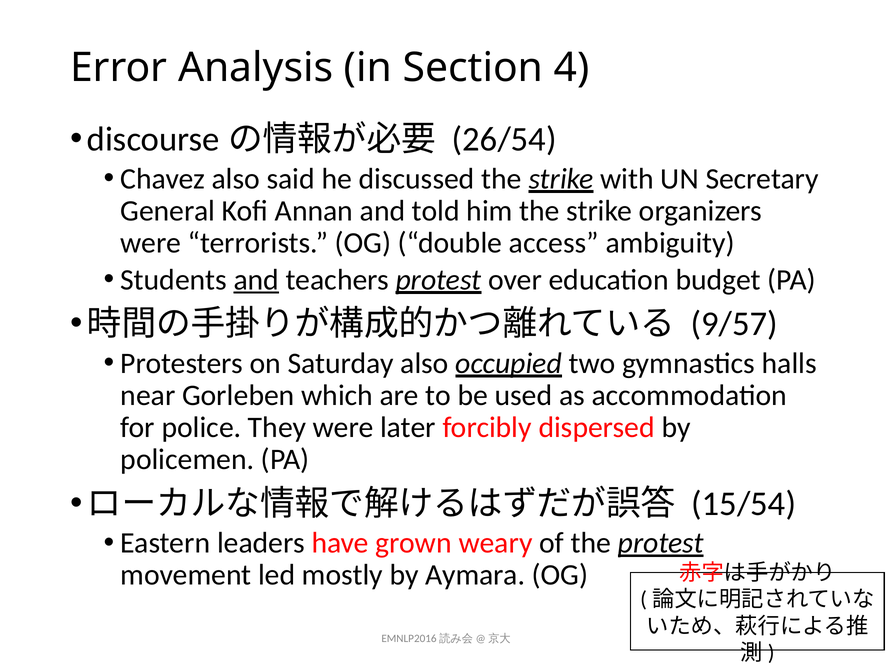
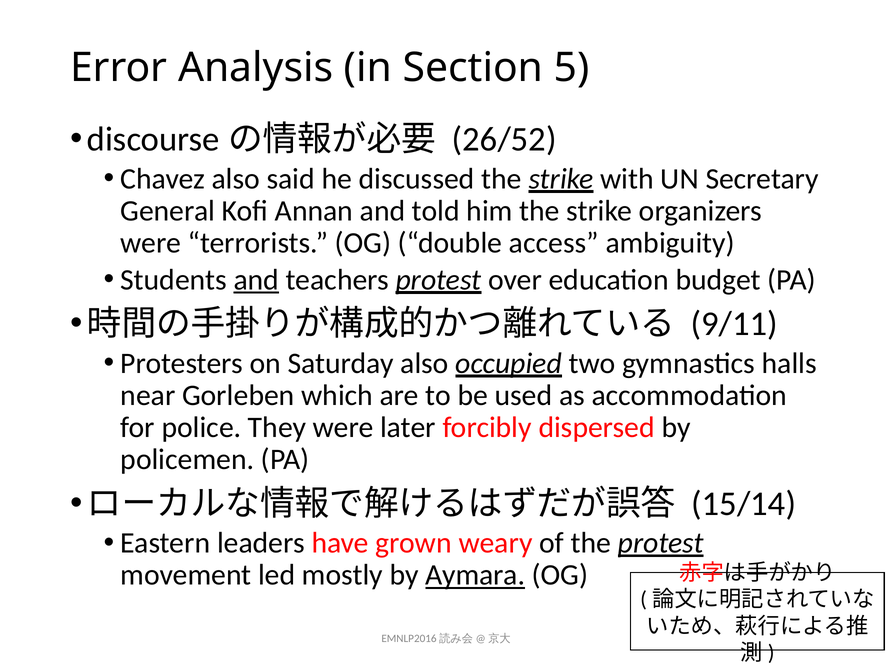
4: 4 -> 5 (572, 68)
26/54: 26/54 -> 26/52 (504, 139)
9/57: 9/57 -> 9/11 (734, 324)
15/54: 15/54 -> 15/14 (744, 504)
Aymara underline: none -> present (475, 575)
